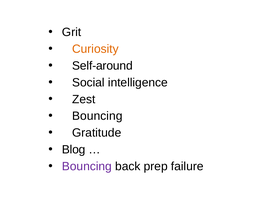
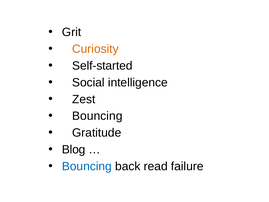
Self-around: Self-around -> Self-started (102, 66)
Bouncing colour: purple -> blue (87, 166)
prep: prep -> read (156, 166)
